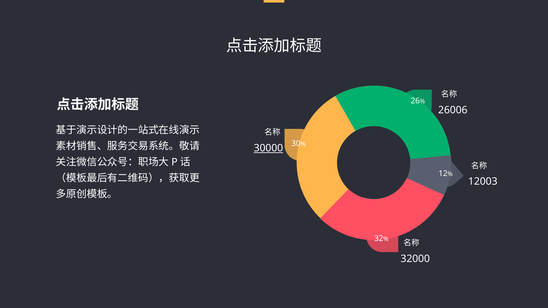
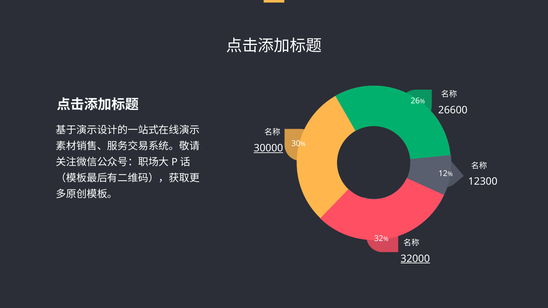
26006: 26006 -> 26600 (453, 110)
12003: 12003 -> 12300 (483, 182)
32000 underline: none -> present (415, 259)
